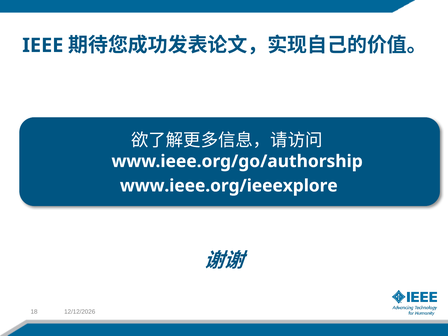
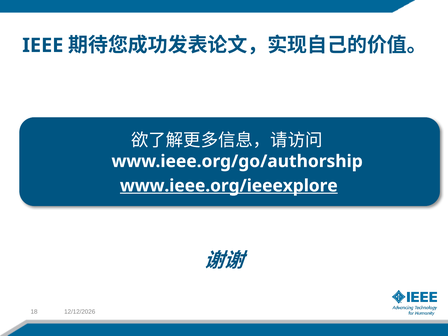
www.ieee.org/ieeexplore underline: none -> present (229, 186)
